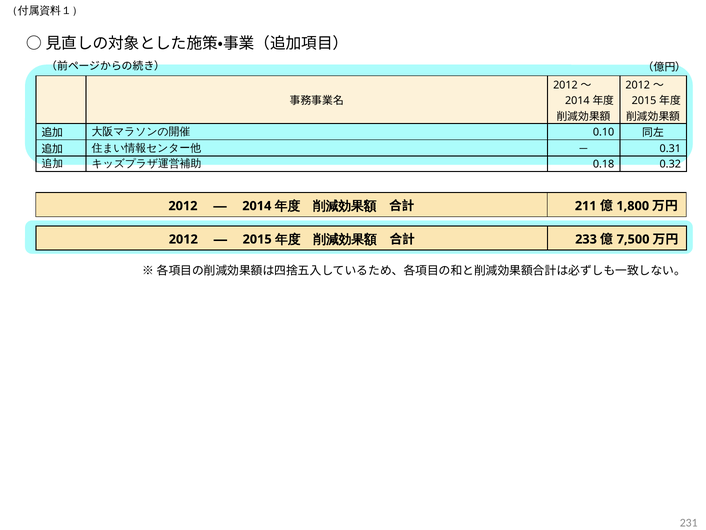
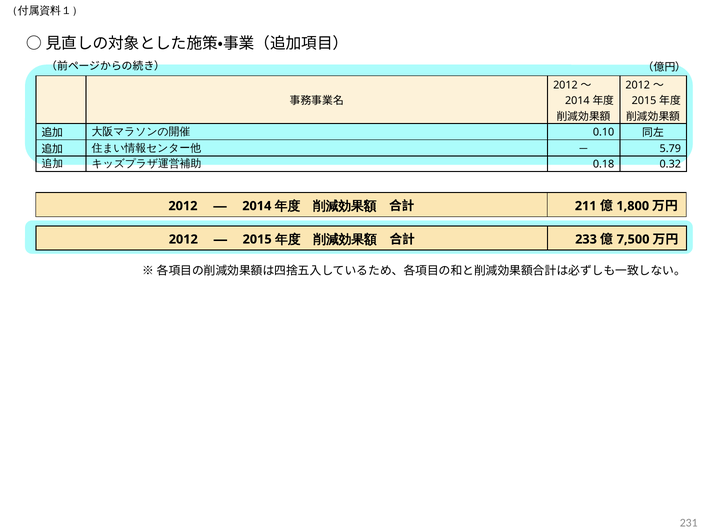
0.31: 0.31 -> 5.79 (670, 148)
